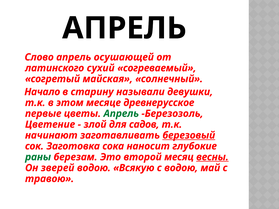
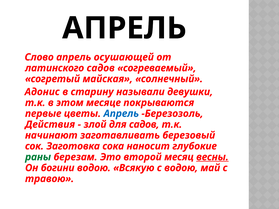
латинского сухий: сухий -> садов (101, 68)
Начало: Начало -> Адонис (42, 92)
древнерусское: древнерусское -> покрываются (159, 103)
Апрель colour: green -> blue (121, 114)
Цветение: Цветение -> Действия (50, 125)
березовый underline: present -> none (189, 135)
зверей: зверей -> богини (58, 168)
